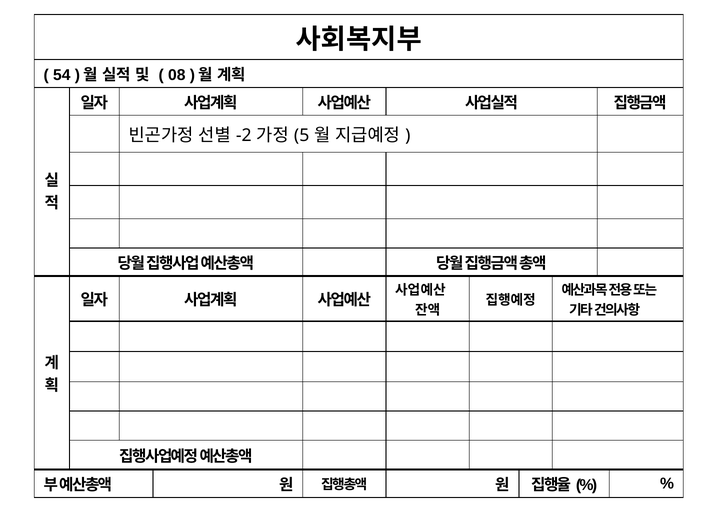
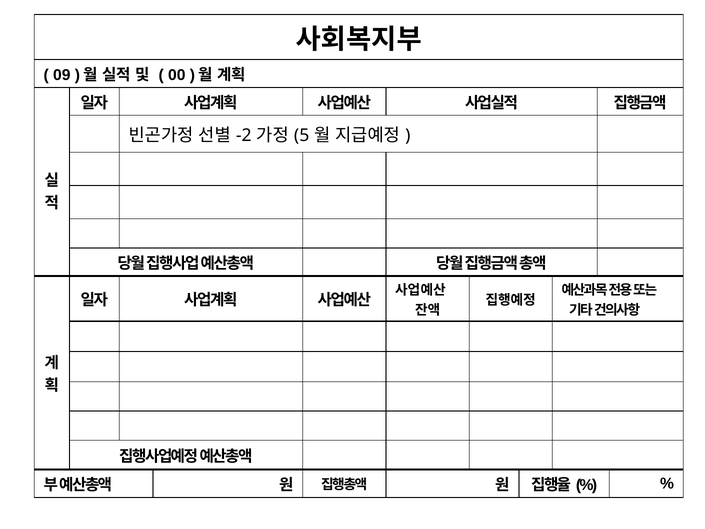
54: 54 -> 09 (62, 75)
08: 08 -> 00 (177, 75)
